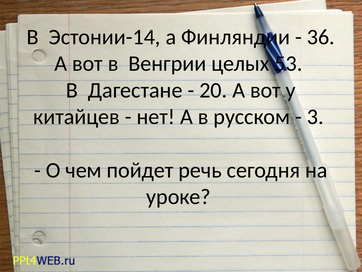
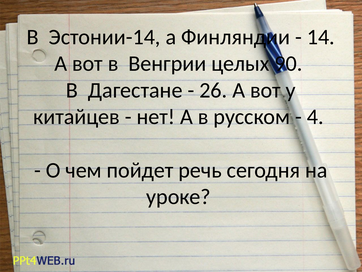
36: 36 -> 14 (321, 37)
53: 53 -> 90 (288, 64)
20: 20 -> 26 (213, 90)
3: 3 -> 4 (315, 117)
